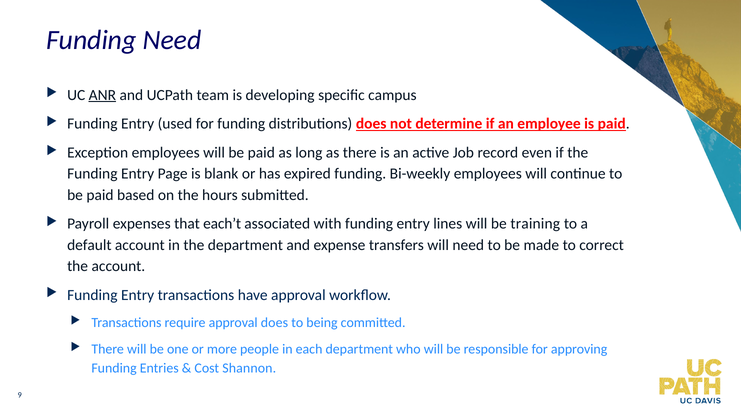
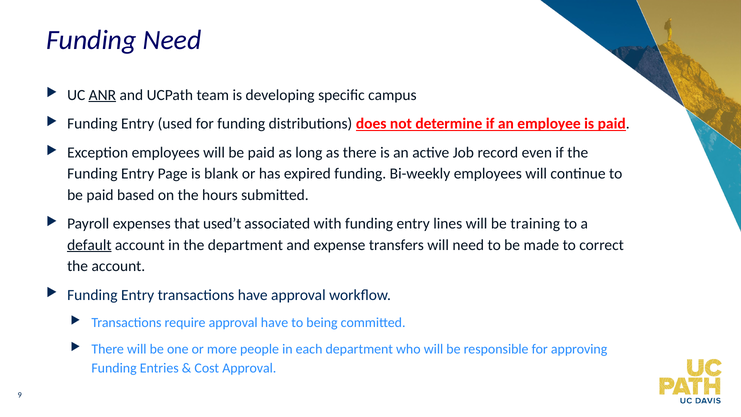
each’t: each’t -> used’t (222, 224)
default underline: none -> present (89, 245)
approval does: does -> have (274, 322)
Cost Shannon: Shannon -> Approval (249, 368)
